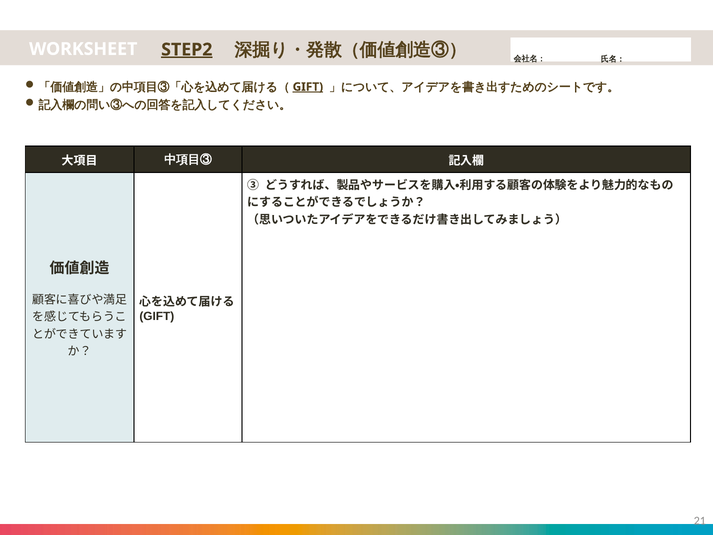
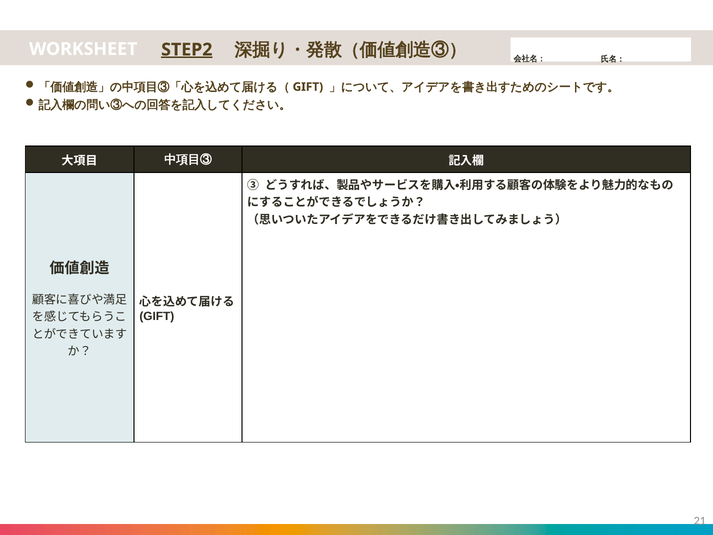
GIFT underline: present -> none (308, 87)
